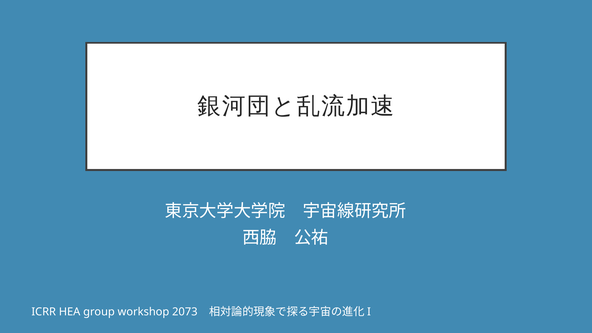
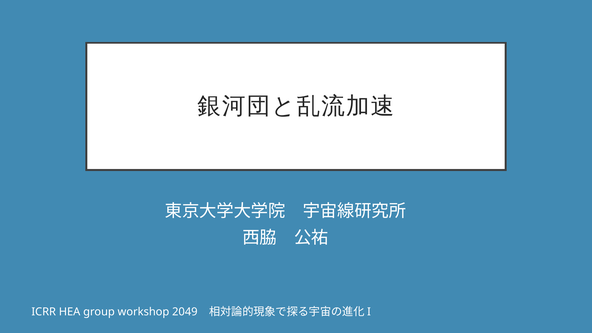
2073: 2073 -> 2049 (185, 312)
